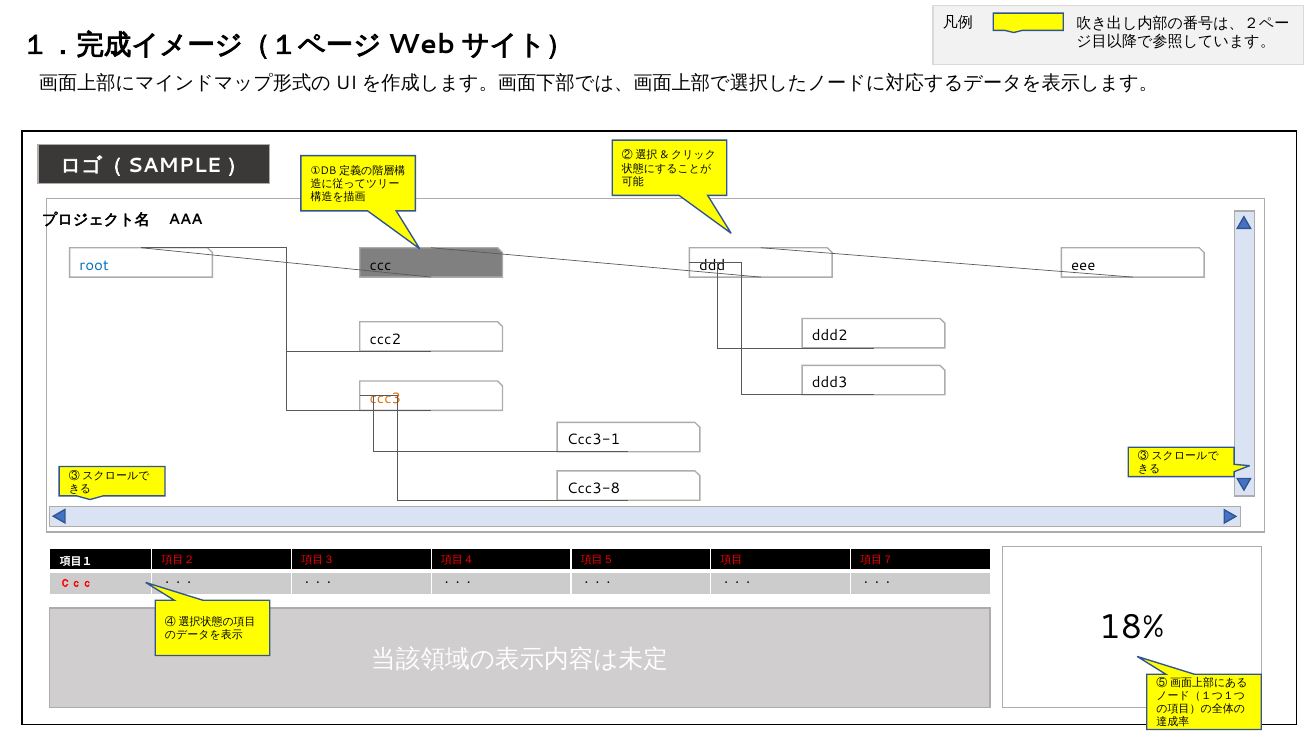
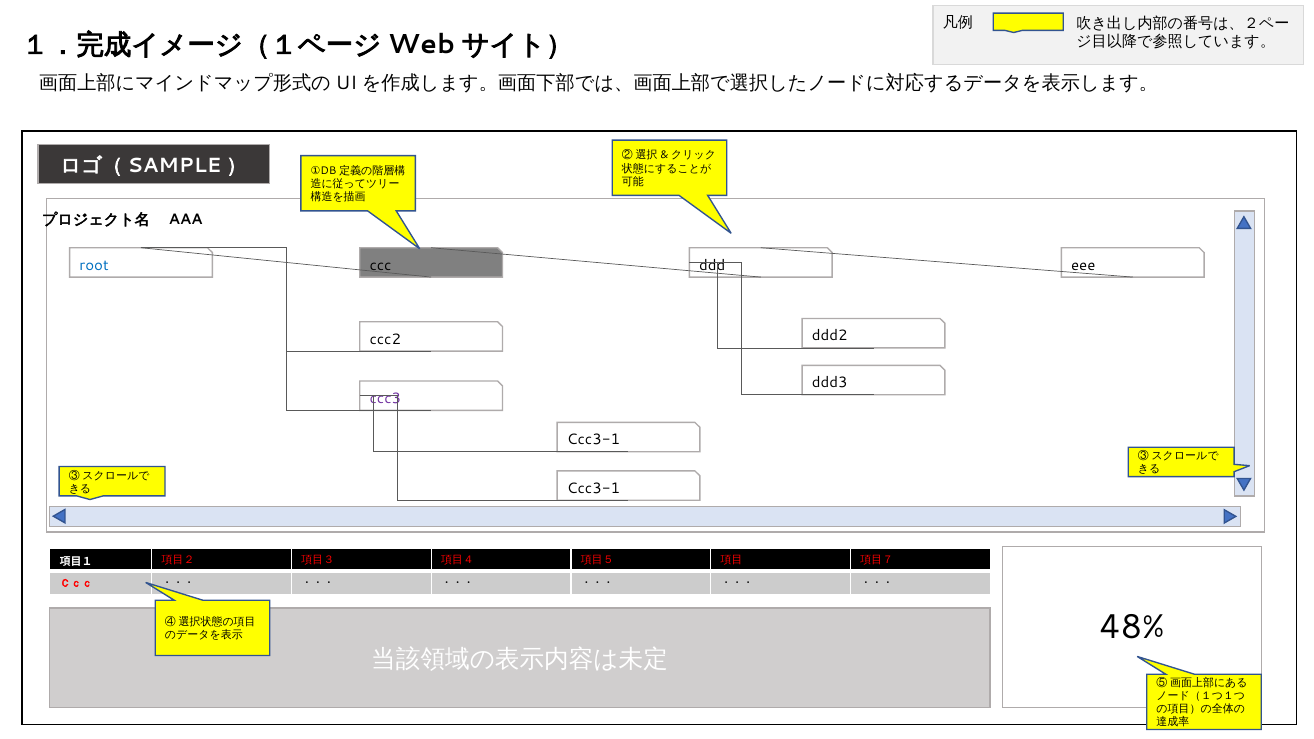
ccc3 colour: orange -> purple (385, 399)
Ccc3-8: Ccc3-8 -> Ccc3-1 (594, 488)
18%: 18% -> 48% (1132, 627)
